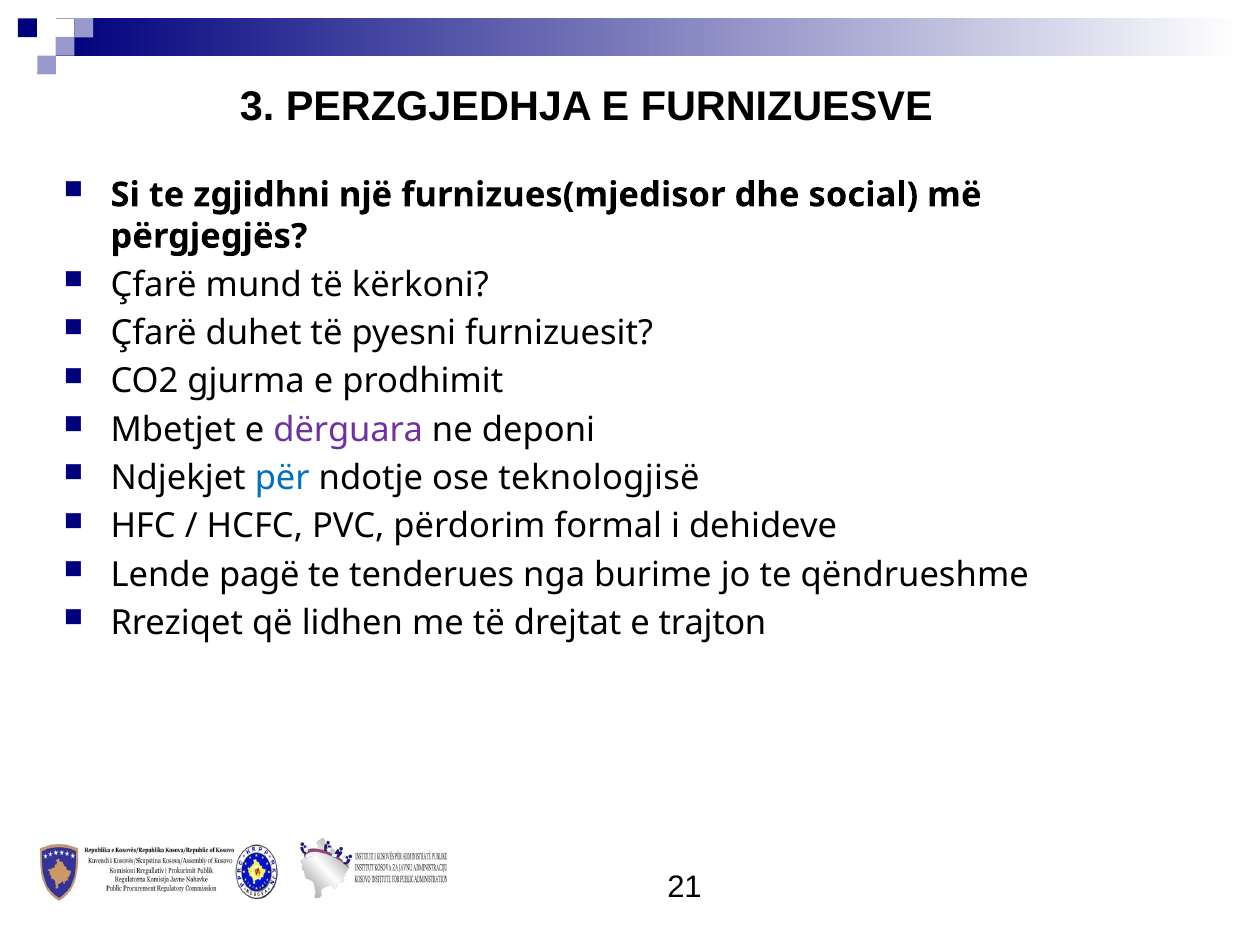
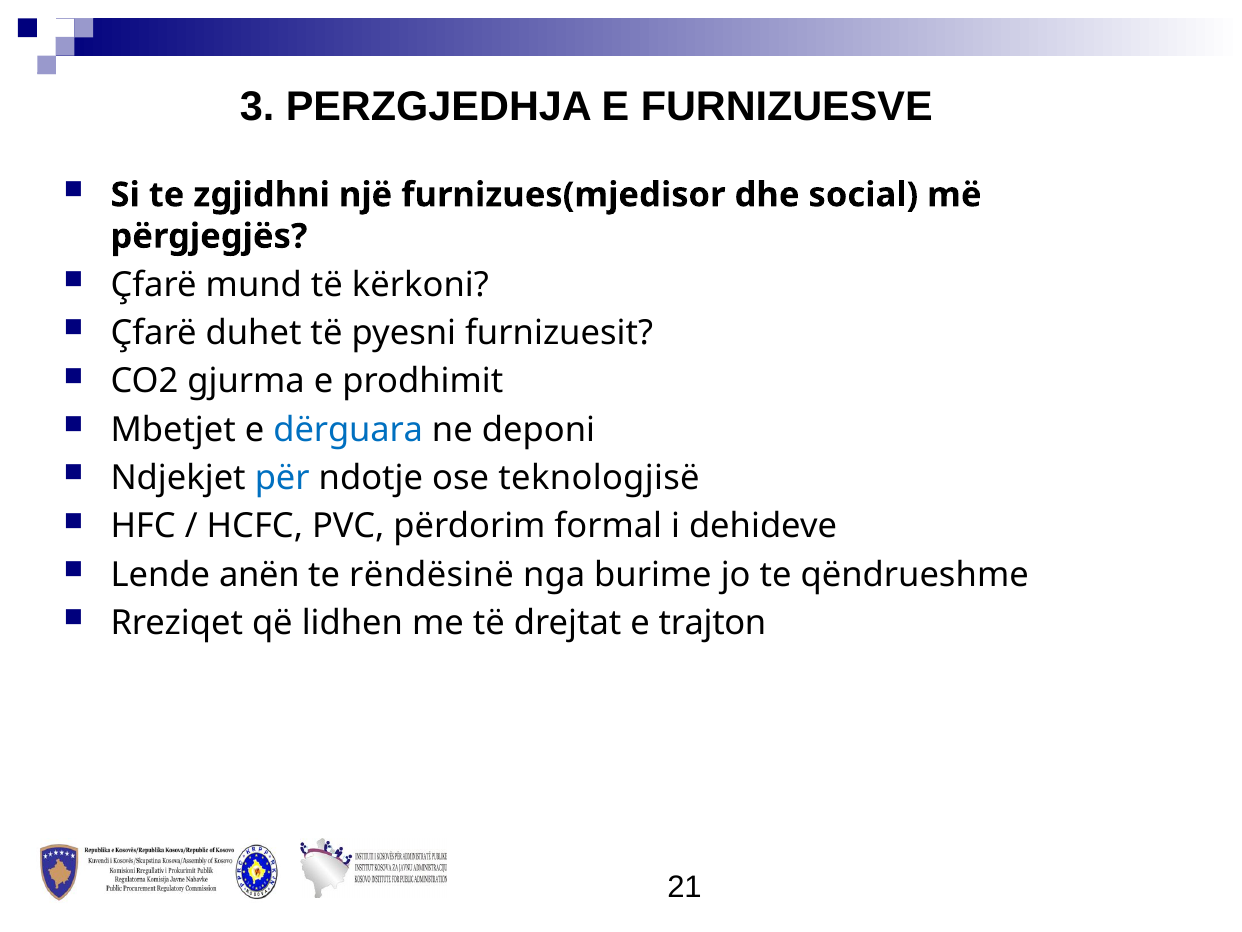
dërguara colour: purple -> blue (348, 429)
pagë: pagë -> anën (259, 574)
tenderues: tenderues -> rëndësinë (432, 574)
